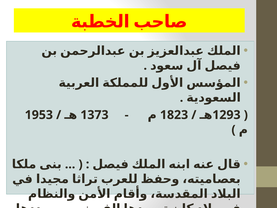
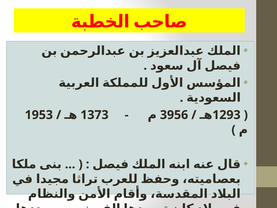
1823: 1823 -> 3956 (174, 115)
